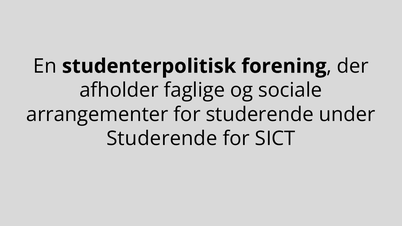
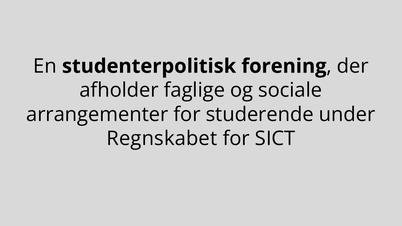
Studerende: Studerende -> Regnskabet (162, 139)
